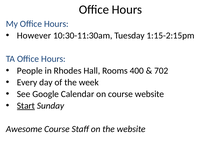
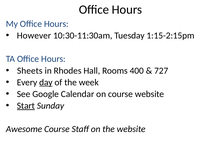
People: People -> Sheets (30, 71)
702: 702 -> 727 (161, 71)
day underline: none -> present (46, 82)
